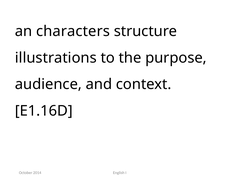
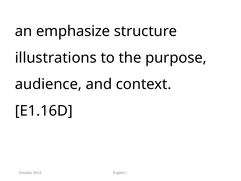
characters: characters -> emphasize (73, 31)
